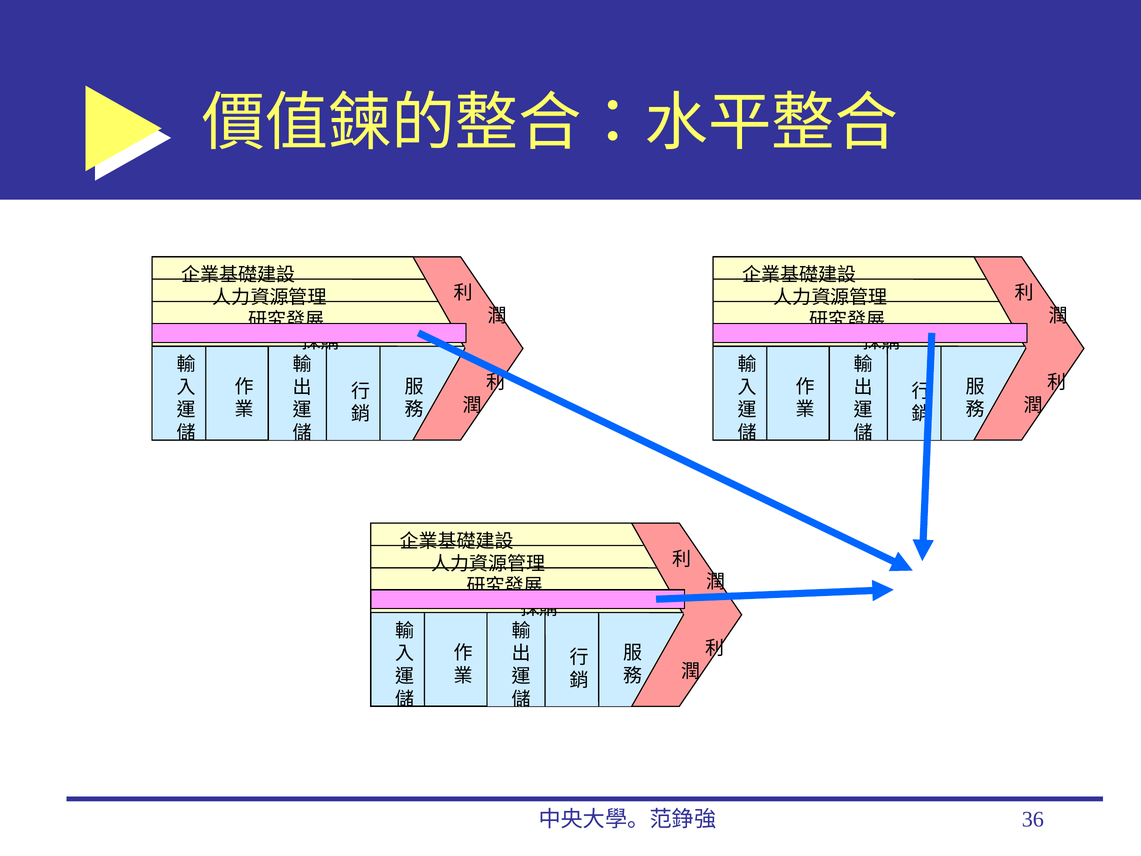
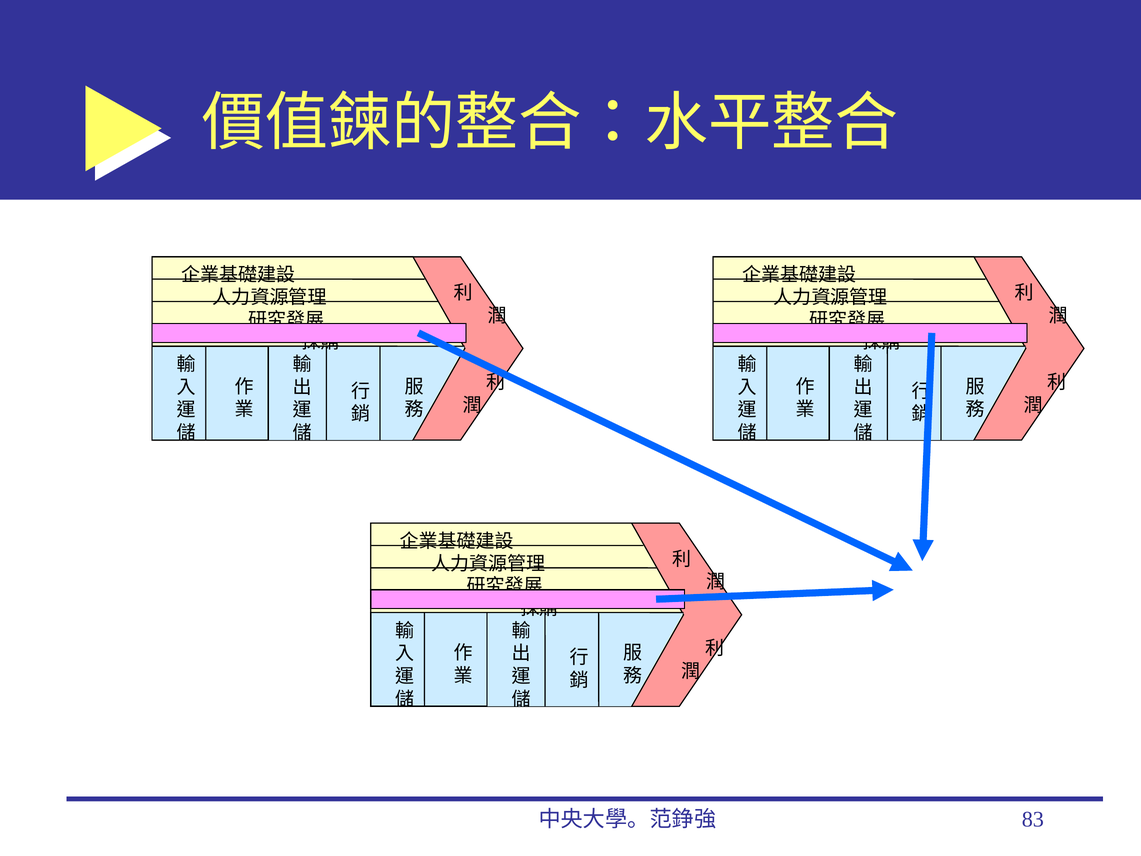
36: 36 -> 83 (1033, 819)
